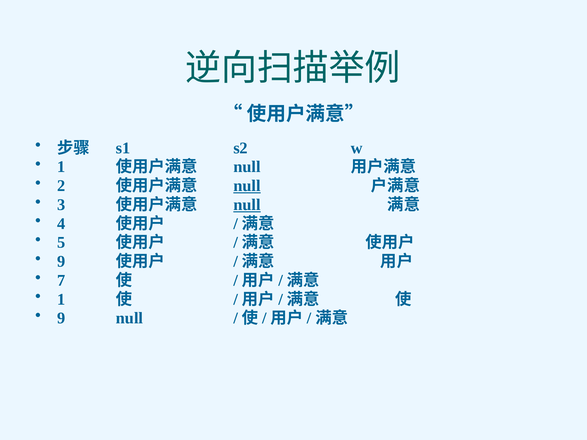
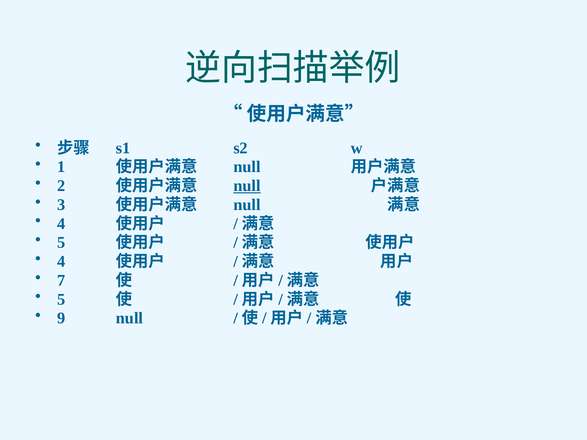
null underline: present -> none (247, 205)
9: 9 -> 4 (61, 262)
1: 1 -> 5 (61, 300)
